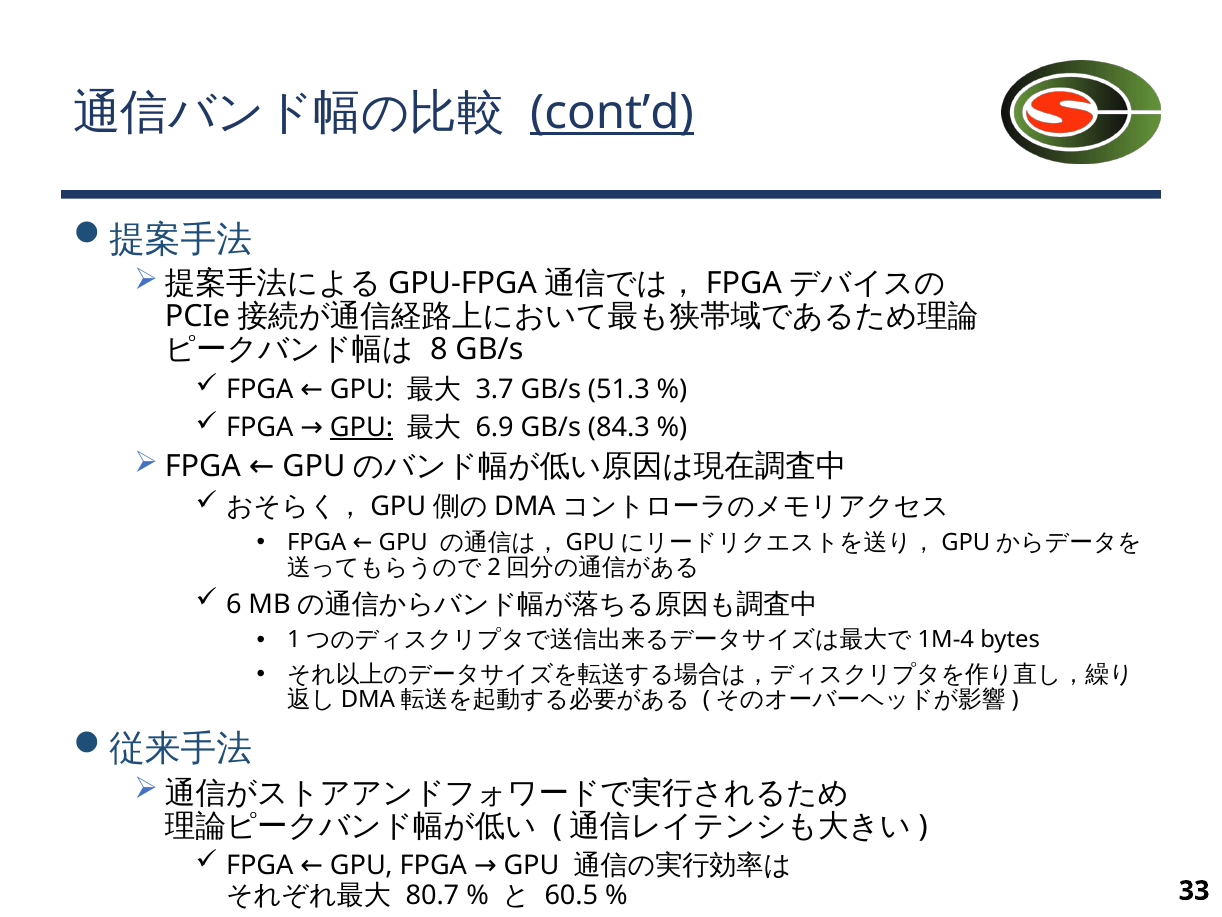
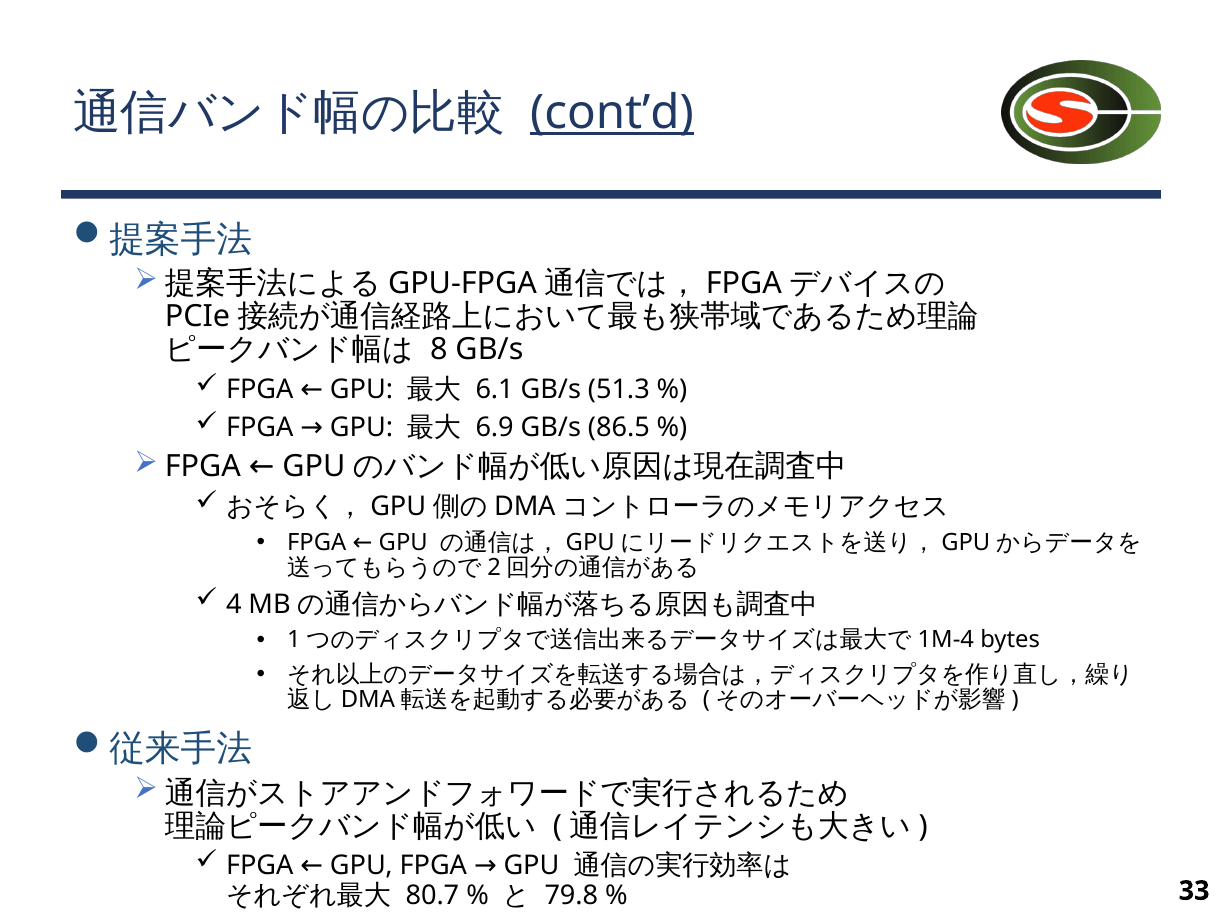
3.7: 3.7 -> 6.1 (495, 389)
GPU underline: present -> none (362, 427)
84.3: 84.3 -> 86.5 (619, 427)
6: 6 -> 4 (234, 604)
60.5: 60.5 -> 79.8 (571, 895)
